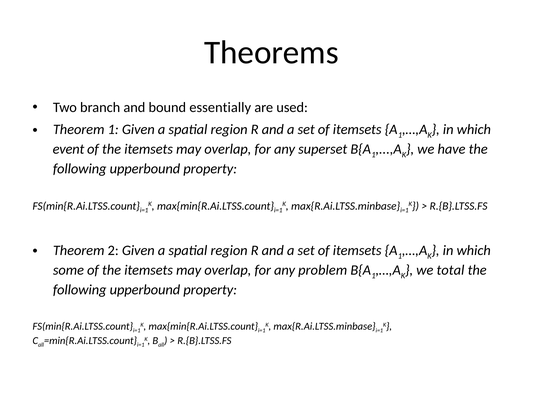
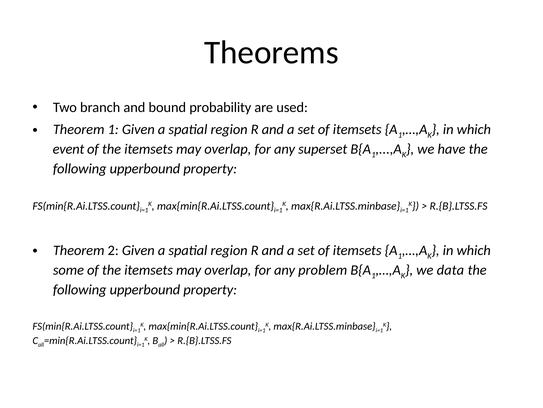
essentially: essentially -> probability (220, 107)
total: total -> data (450, 270)
